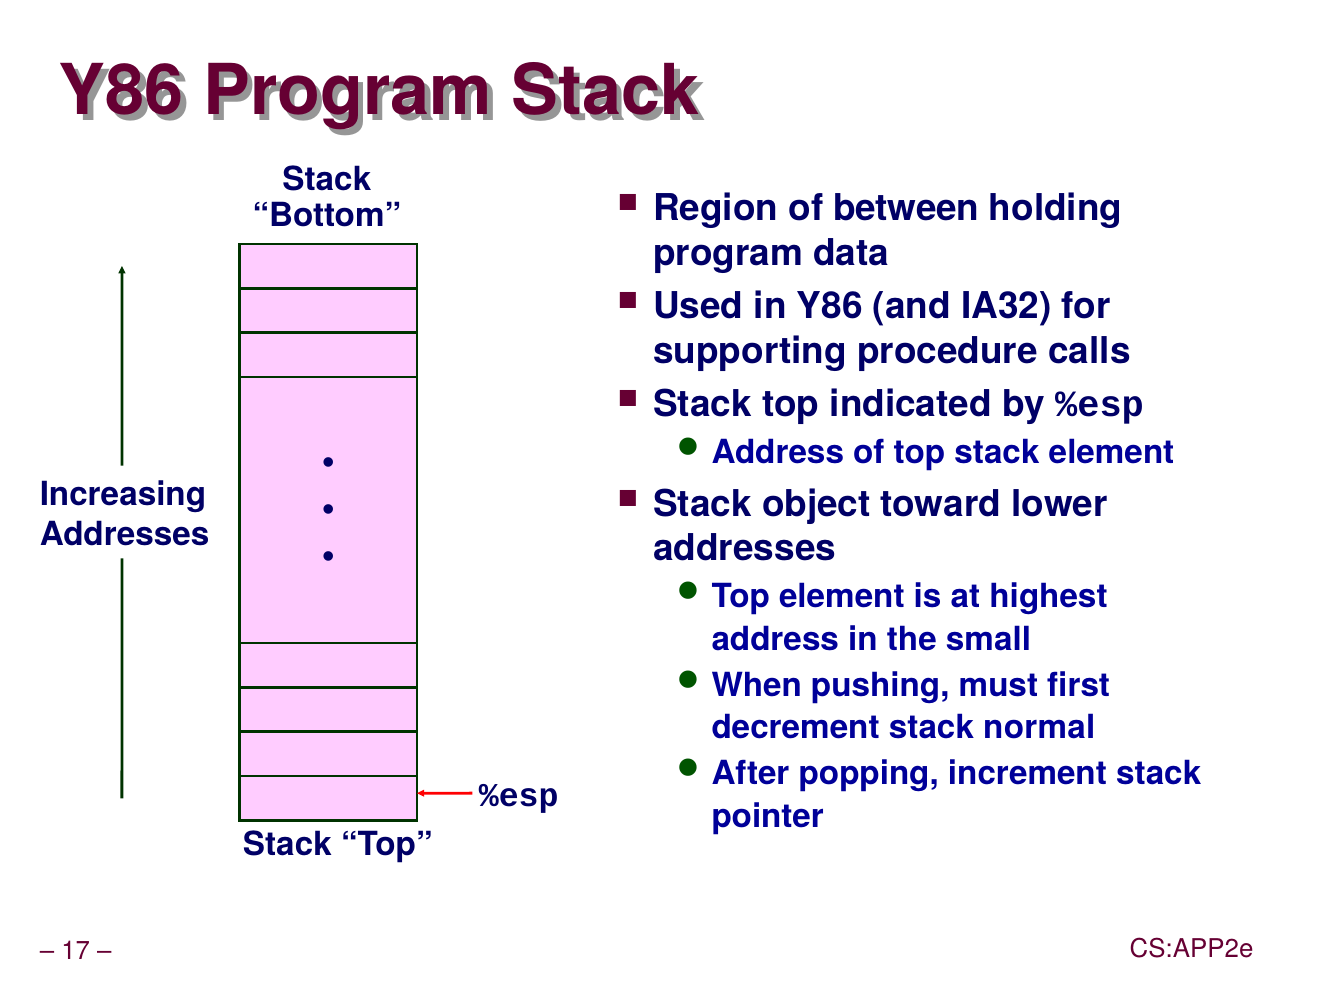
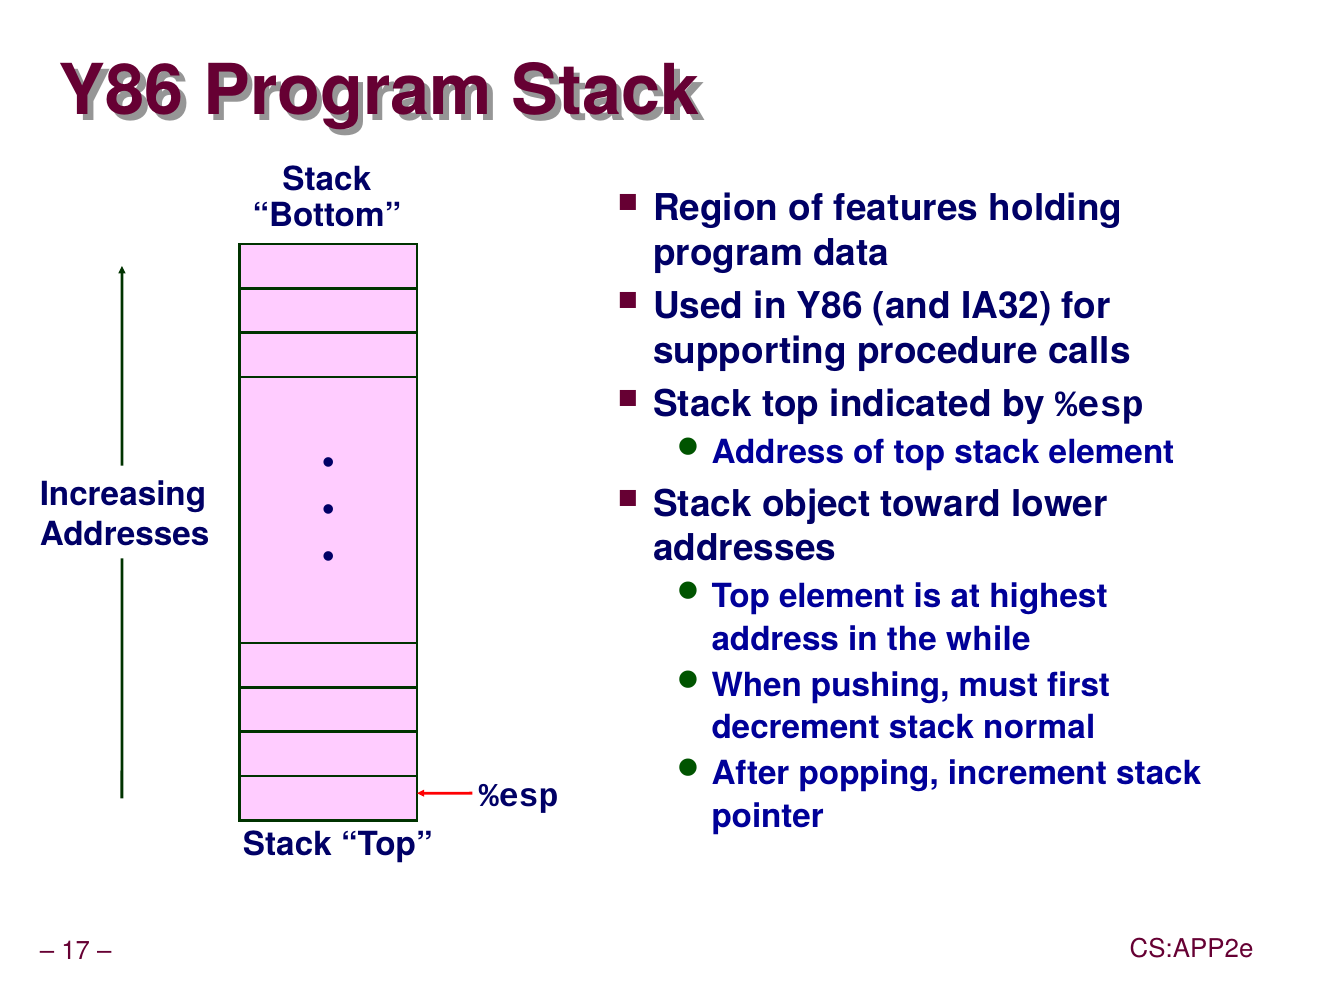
between: between -> features (906, 209)
small: small -> while (988, 639)
